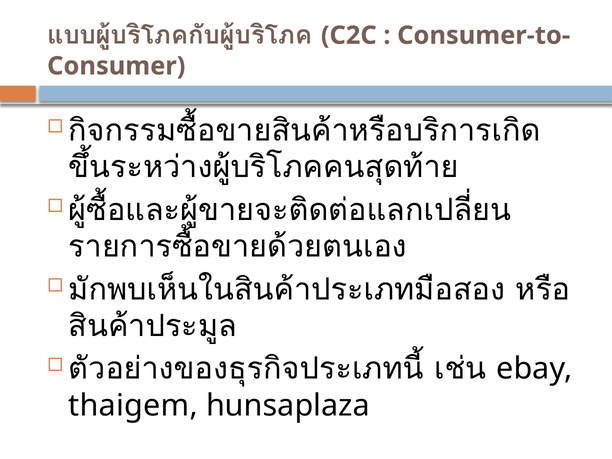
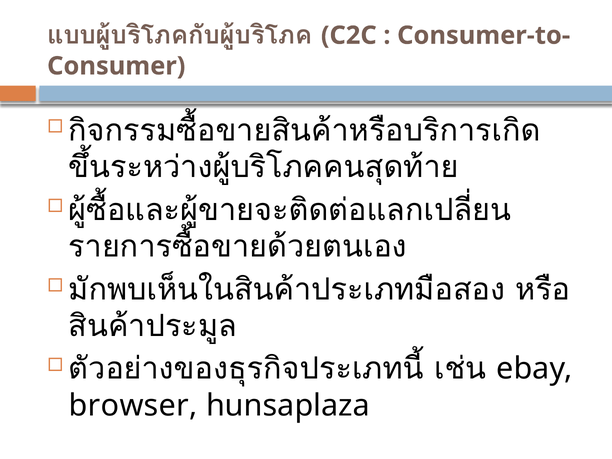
thaigem: thaigem -> browser (133, 406)
